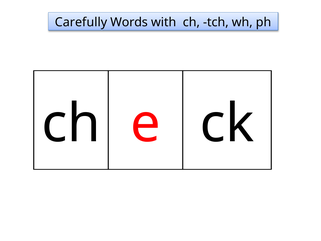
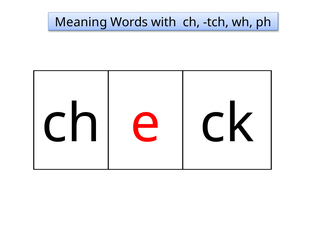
Carefully: Carefully -> Meaning (81, 22)
